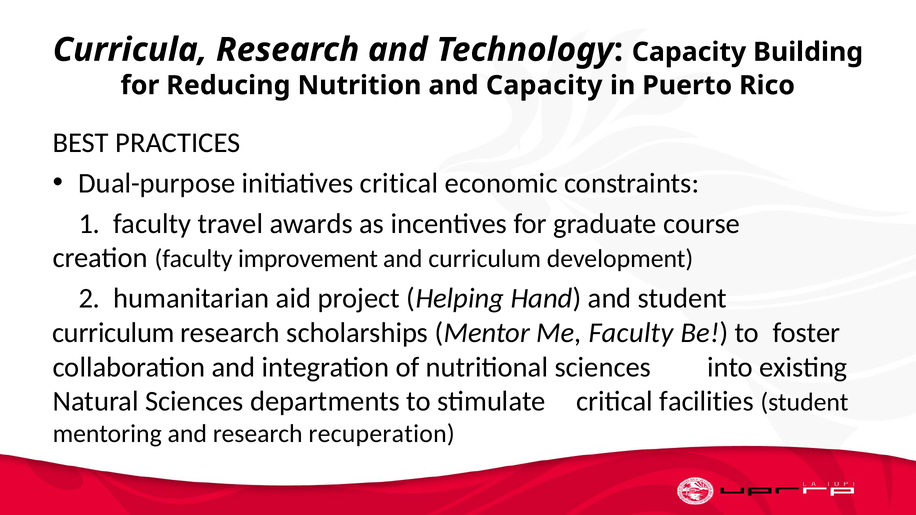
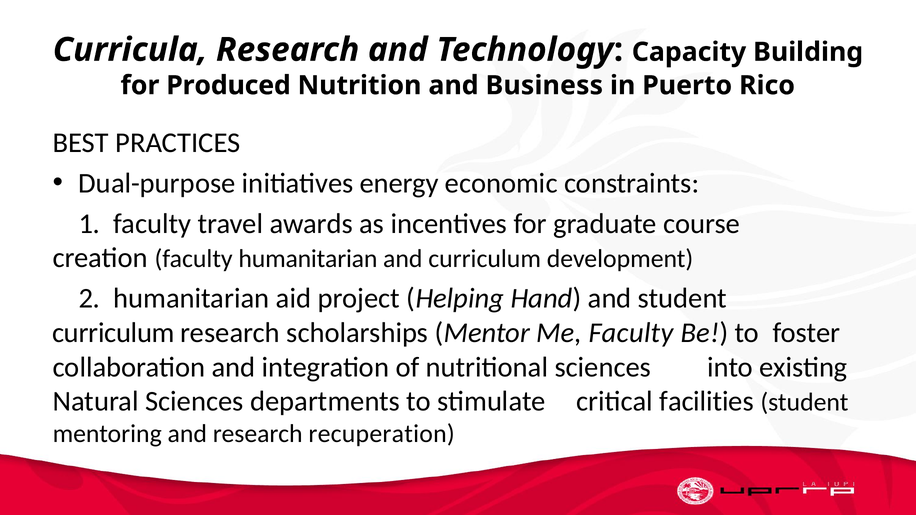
Reducing: Reducing -> Produced (229, 85)
and Capacity: Capacity -> Business (544, 85)
initiatives critical: critical -> energy (399, 183)
faculty improvement: improvement -> humanitarian (308, 259)
